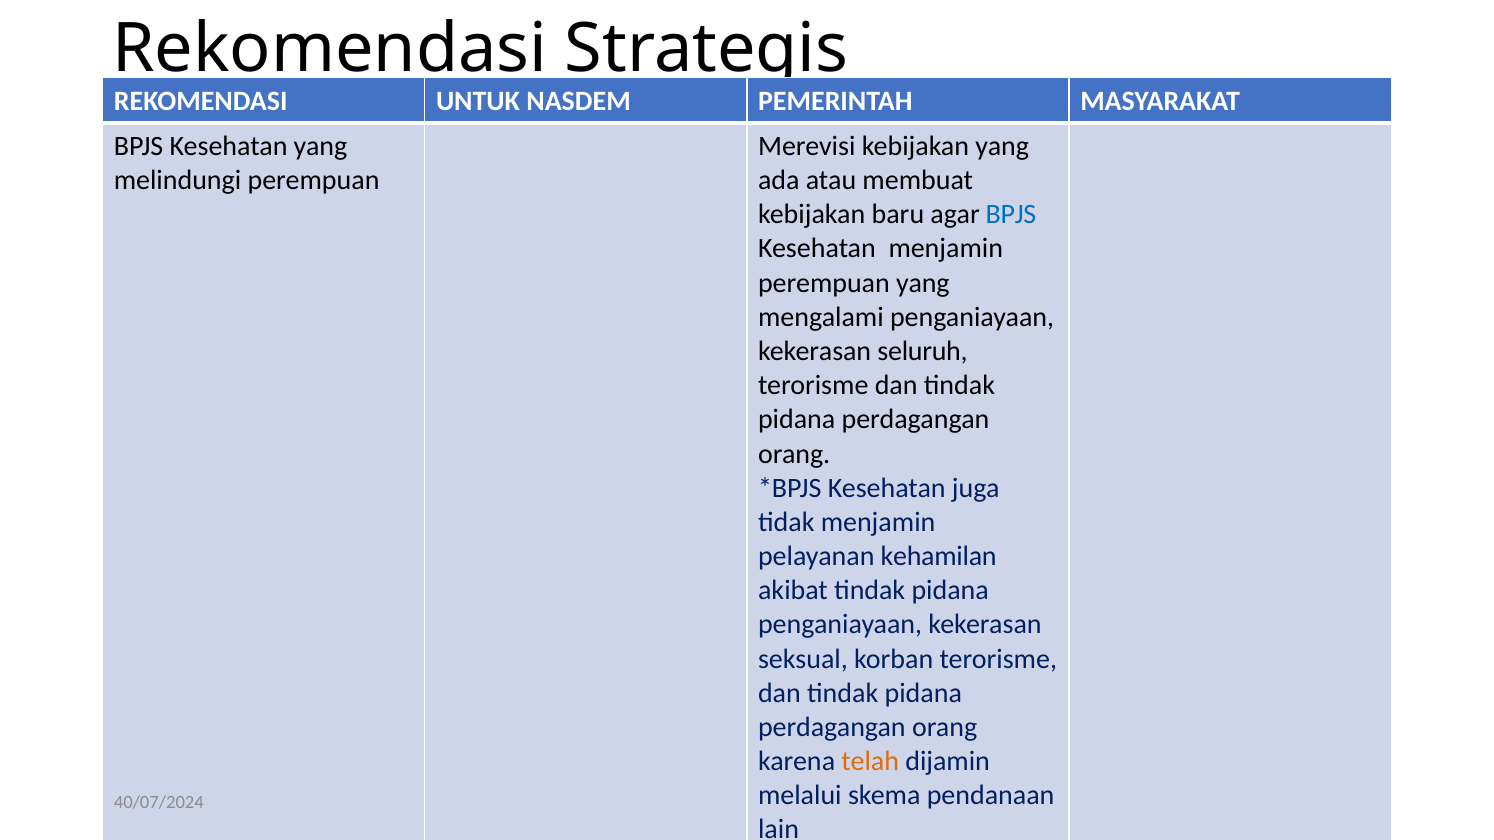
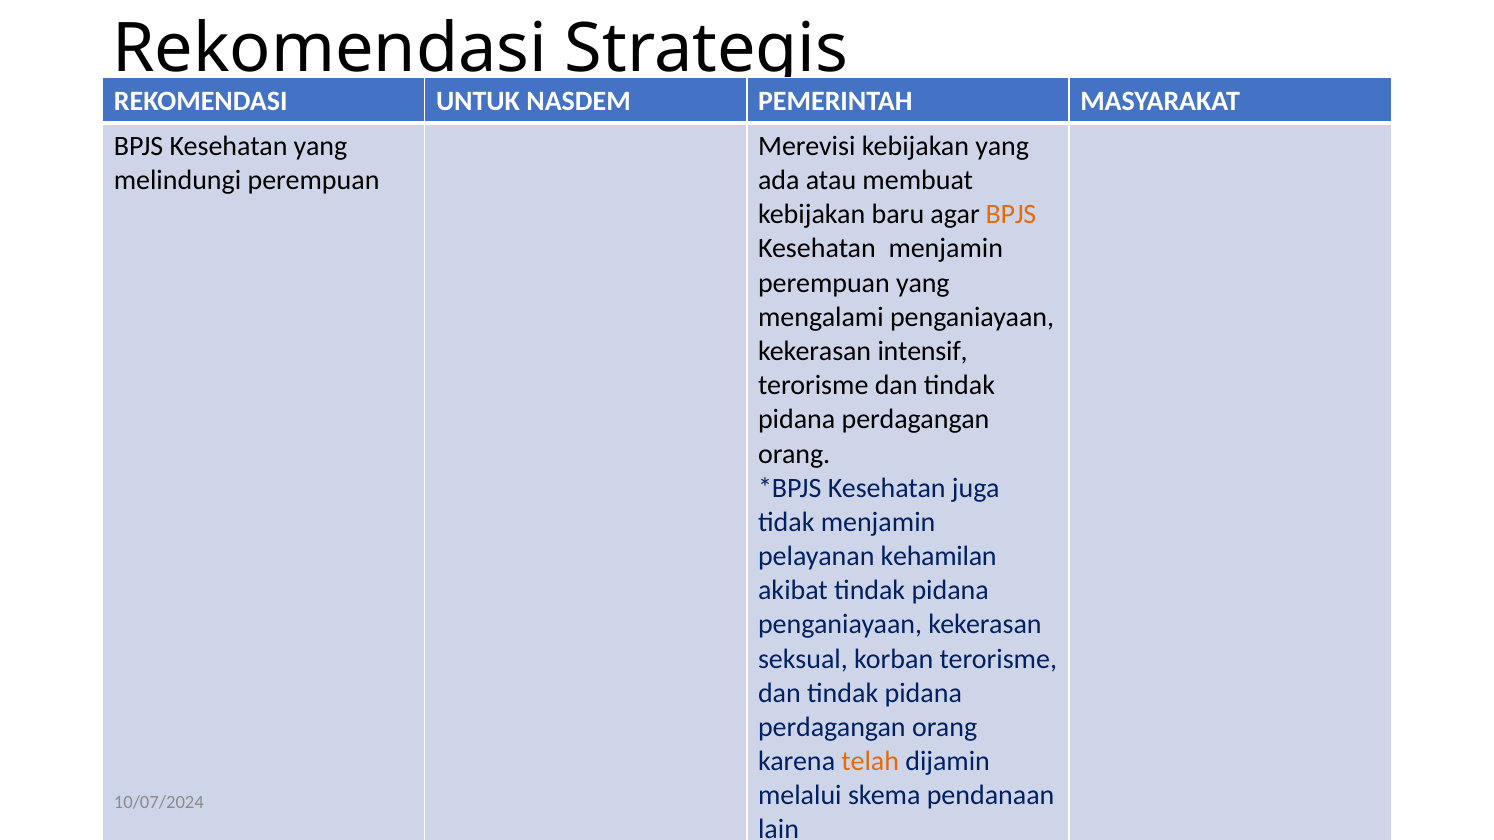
BPJS colour: blue -> orange (1011, 215)
seluruh: seluruh -> intensif (923, 351)
40/07/2024: 40/07/2024 -> 10/07/2024 (159, 803)
